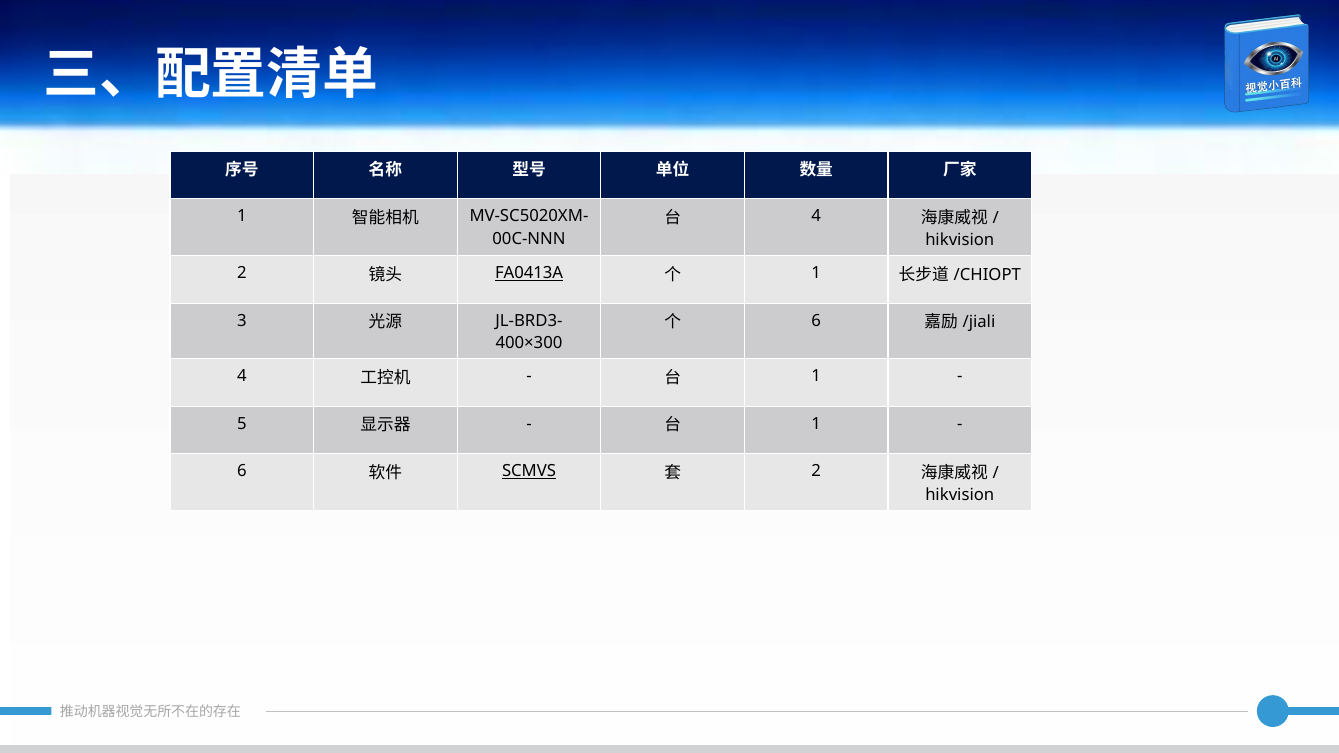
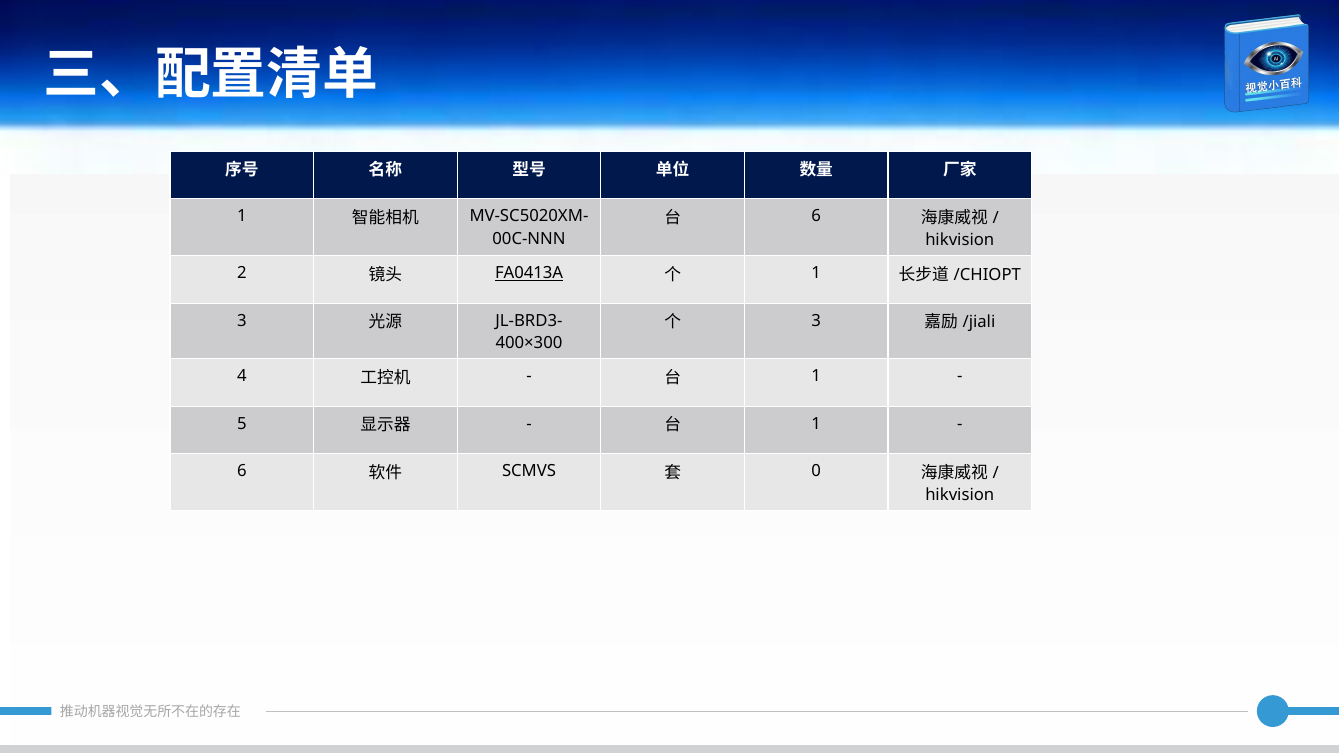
4: 4 -> 6 (816, 216)
6: 6 -> 3 (816, 321)
SCMVS underline: present -> none (529, 471)
2: 2 -> 0 (816, 471)
